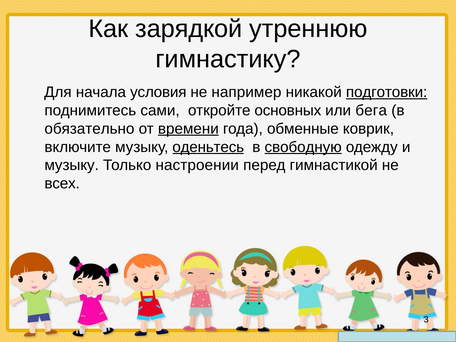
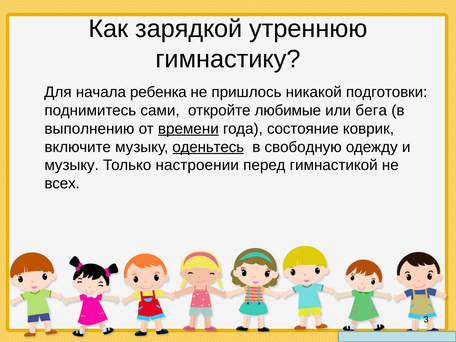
условия: условия -> ребенка (158, 92)
например: например -> пришлось (247, 92)
подготовки underline: present -> none (387, 92)
основных: основных -> любимые (288, 111)
обязательно: обязательно -> выполнению (89, 129)
обменные: обменные -> состояние (303, 129)
свободную underline: present -> none (303, 147)
